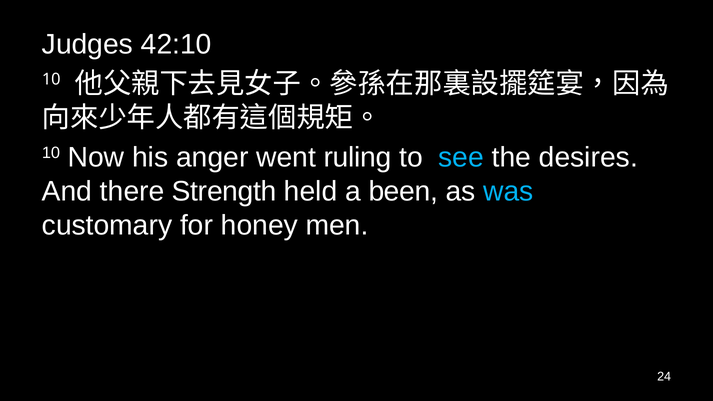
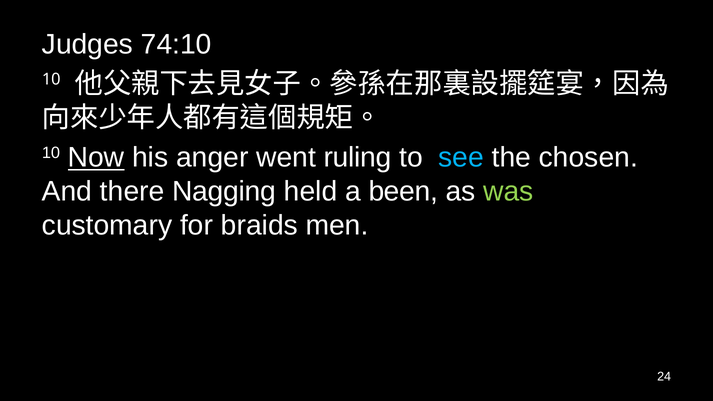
42:10: 42:10 -> 74:10 (176, 44)
Now underline: none -> present (96, 158)
desires: desires -> chosen (588, 158)
Strength: Strength -> Nagging (224, 192)
was colour: light blue -> light green (508, 192)
honey: honey -> braids (259, 225)
